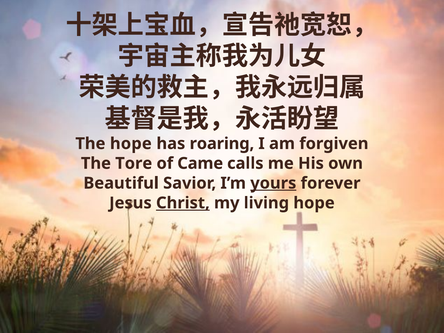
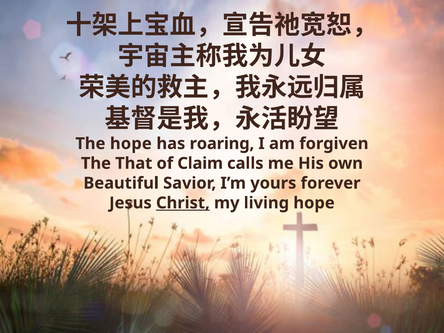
Tore: Tore -> That (134, 163)
Came: Came -> Claim (200, 163)
yours underline: present -> none (273, 183)
